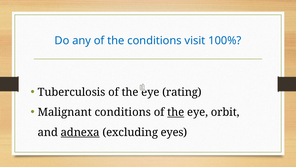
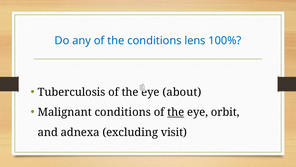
visit: visit -> lens (195, 40)
rating: rating -> about (182, 92)
adnexa underline: present -> none (80, 132)
eyes: eyes -> visit (174, 132)
